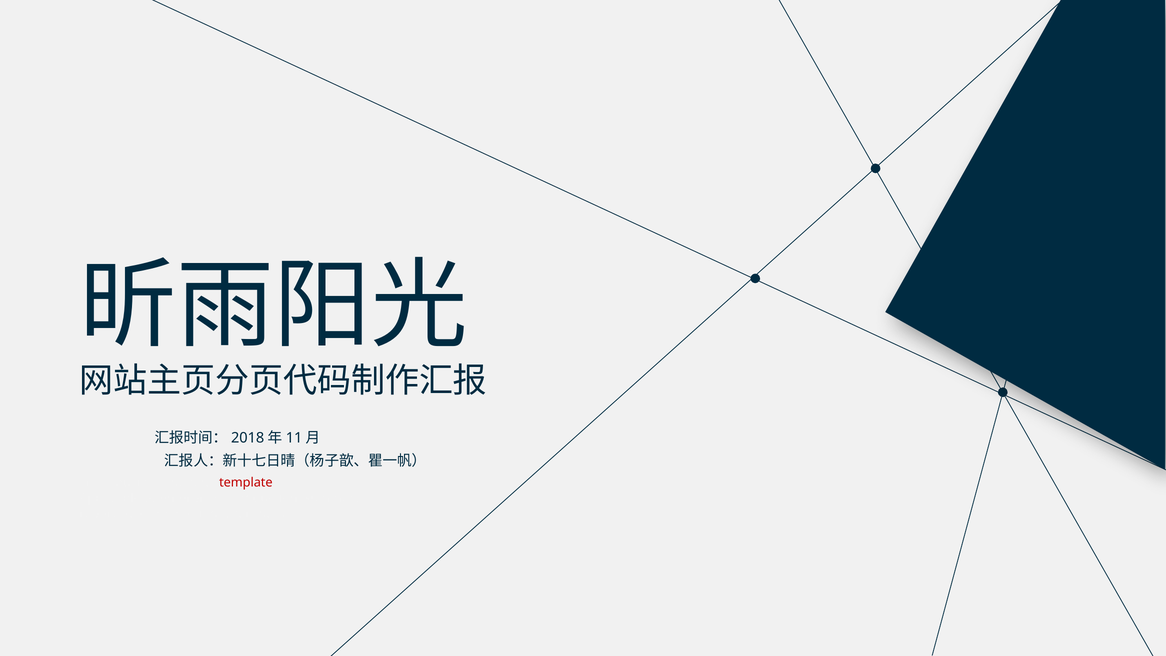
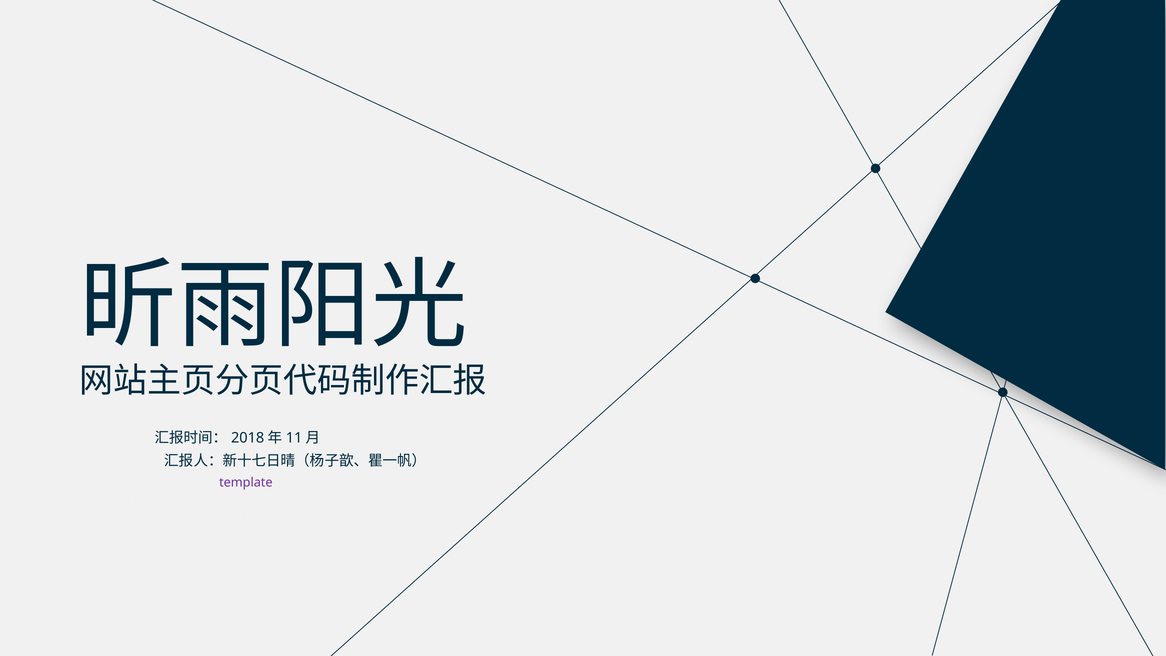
template colour: red -> purple (246, 483)
